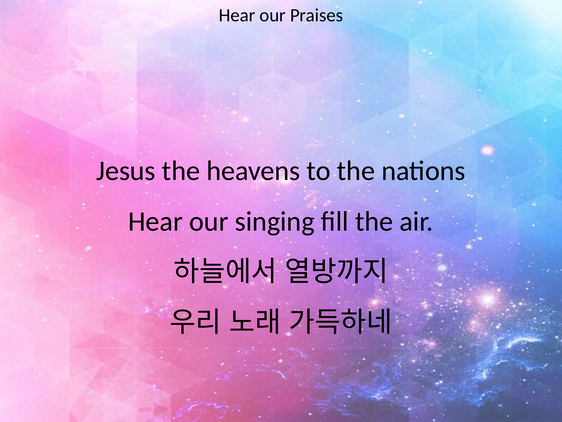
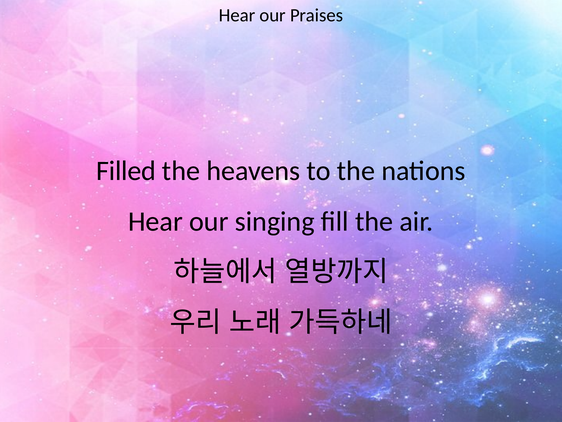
Jesus: Jesus -> Filled (126, 171)
